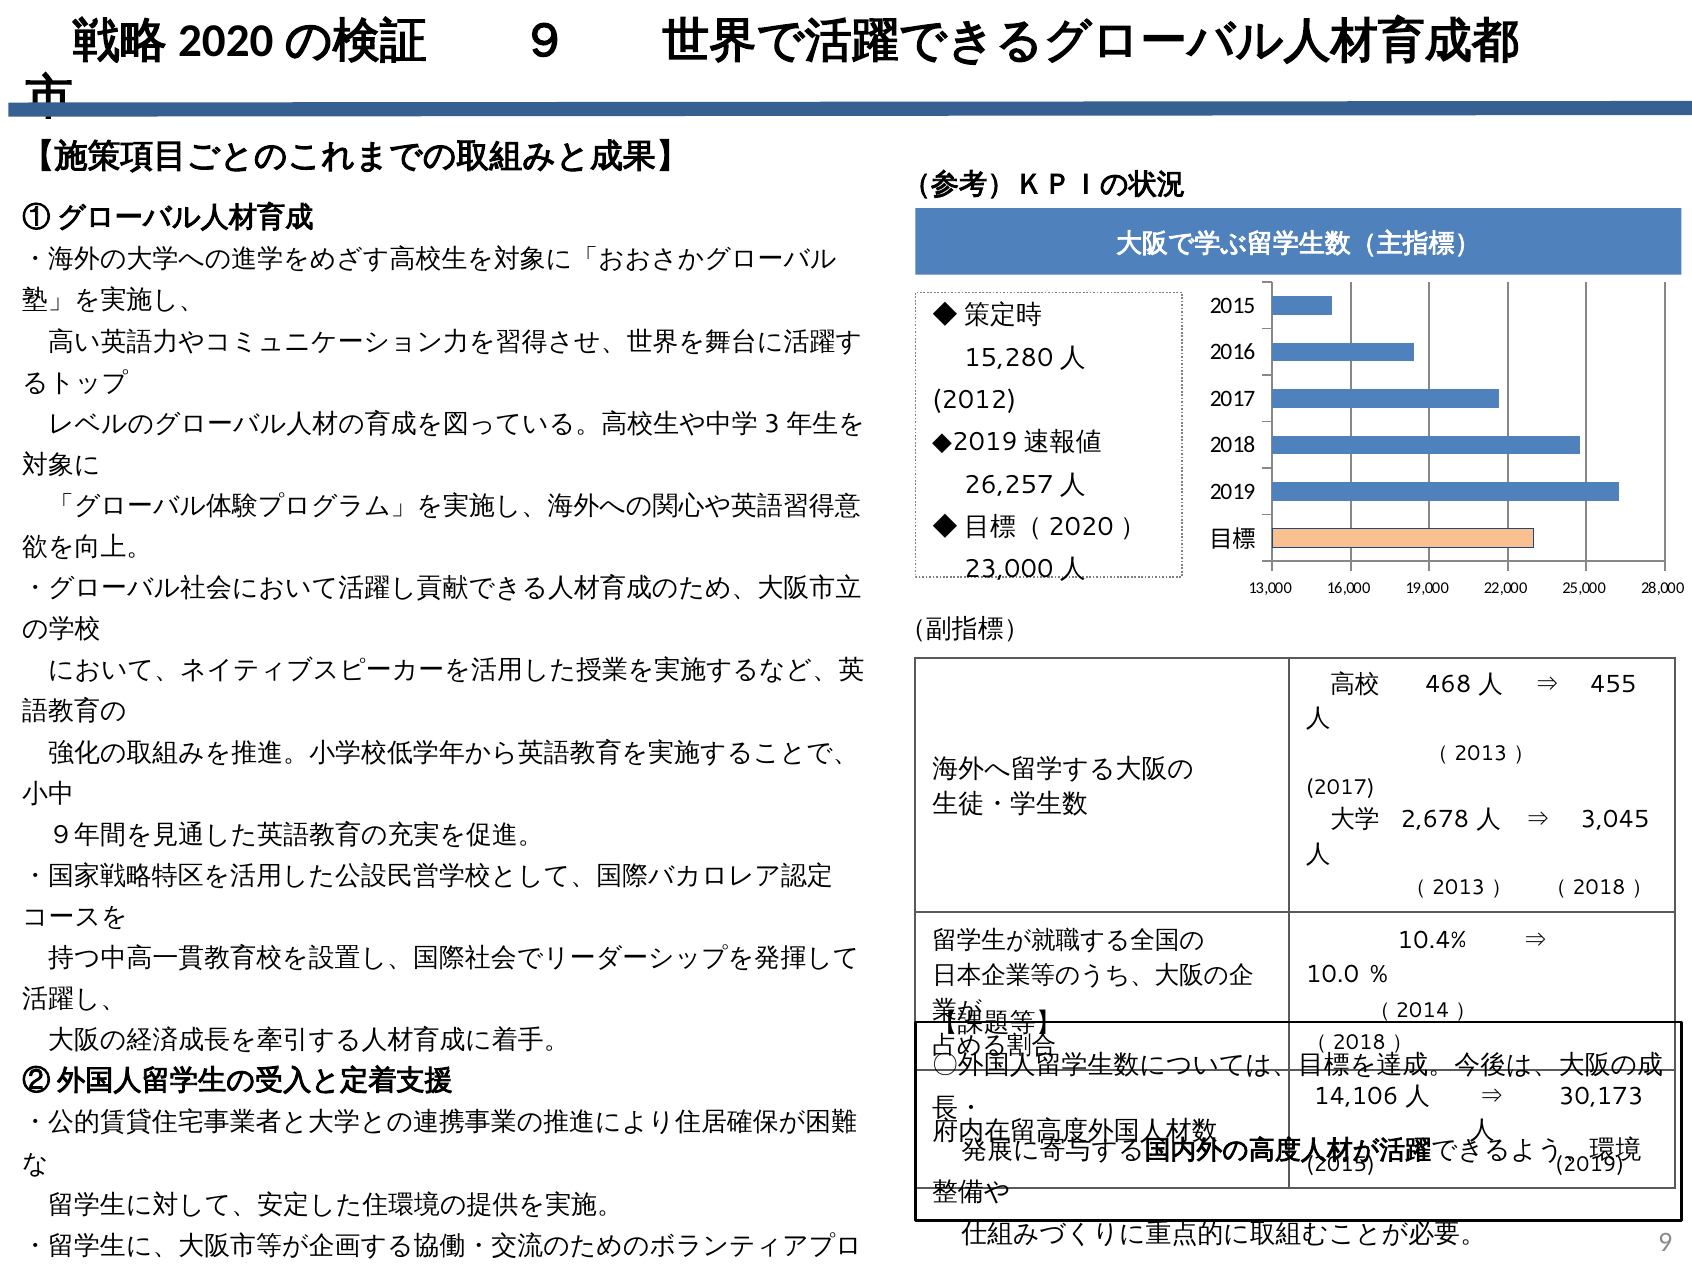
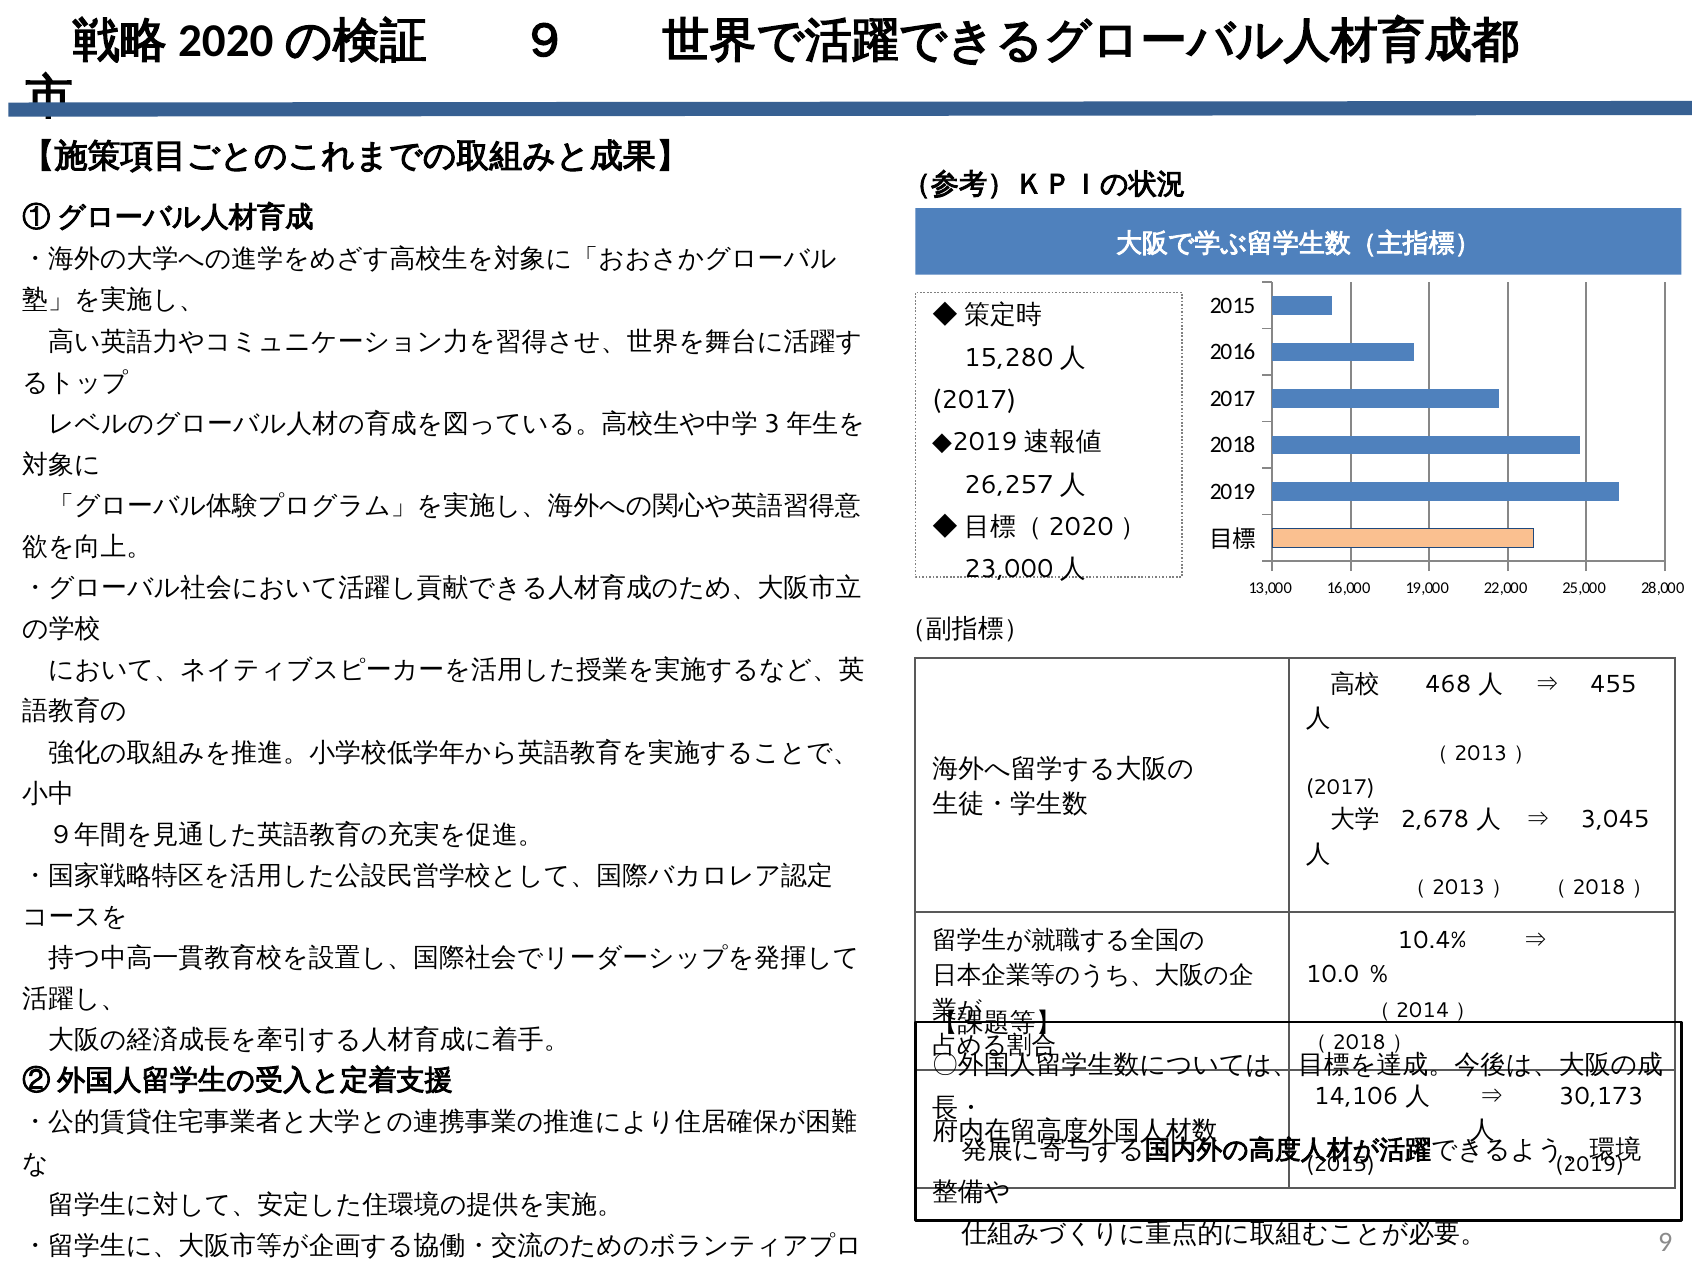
2012: 2012 -> 2017 (974, 400)
